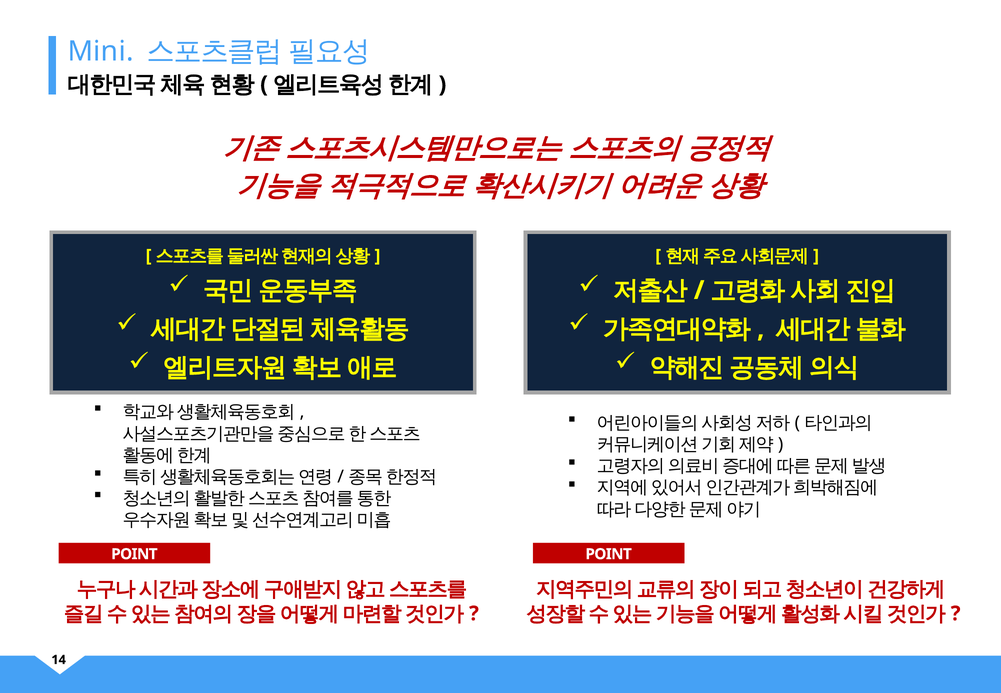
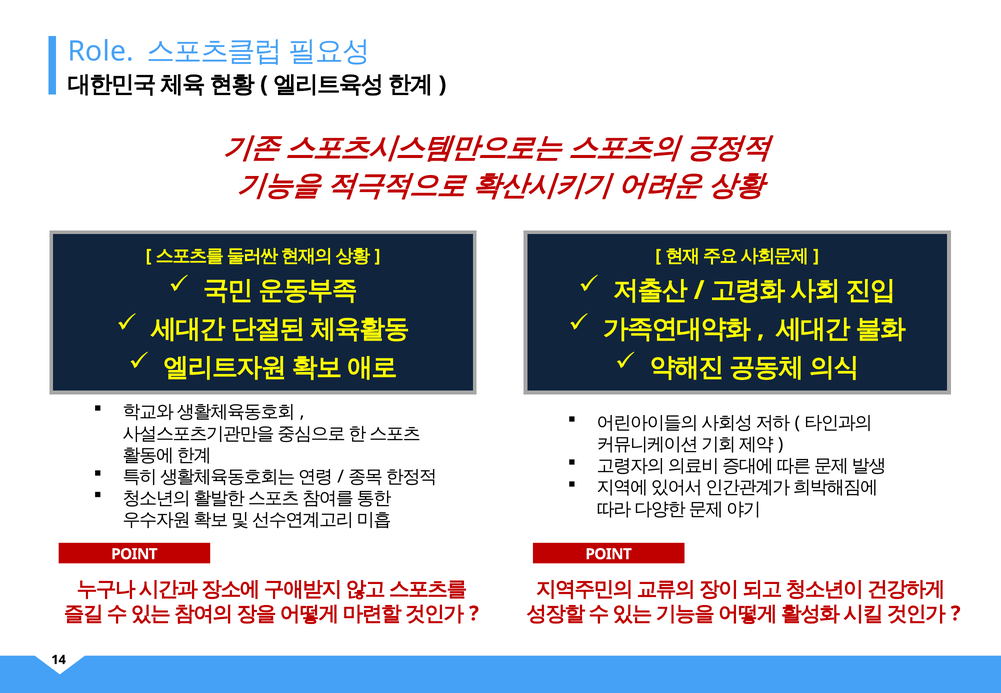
Mini: Mini -> Role (101, 52)
